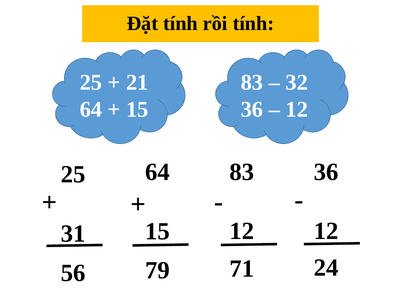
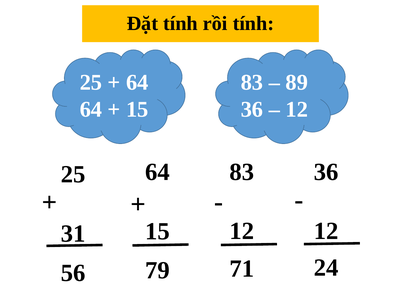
21: 21 -> 64 (137, 82)
32: 32 -> 89 (297, 82)
